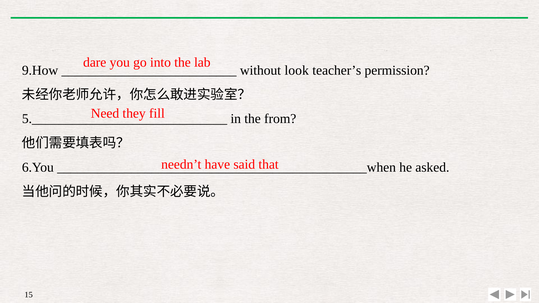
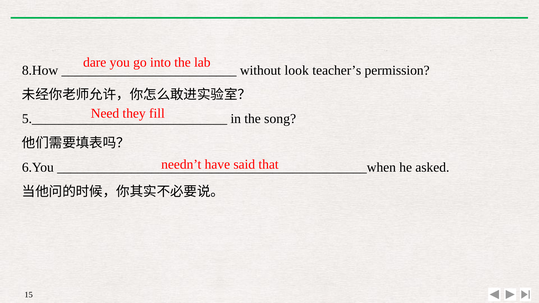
9.How: 9.How -> 8.How (40, 70)
from: from -> song (280, 119)
